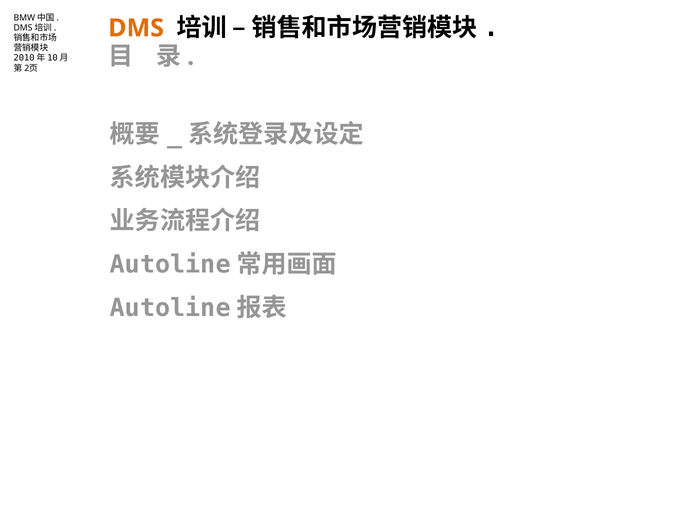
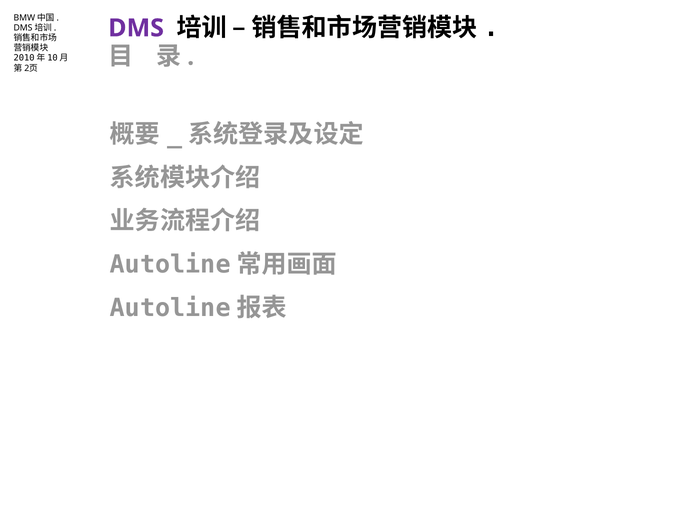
DMS colour: orange -> purple (136, 28)
